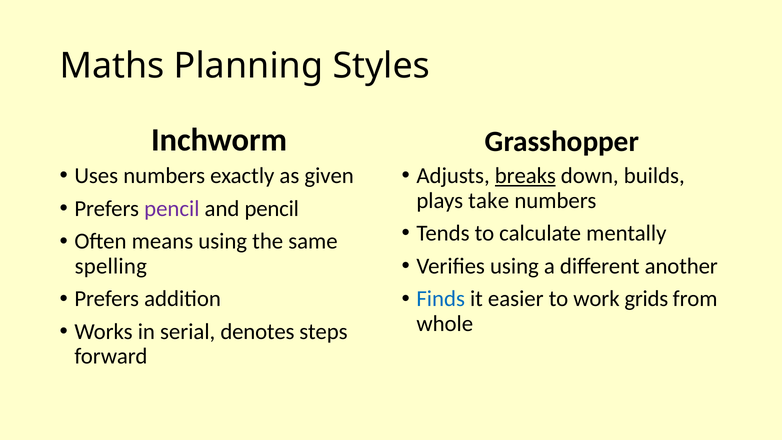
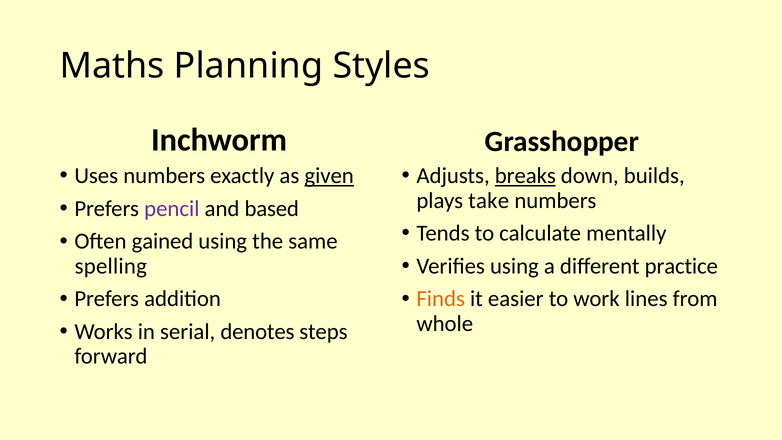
given underline: none -> present (329, 176)
and pencil: pencil -> based (272, 209)
means: means -> gained (162, 241)
another: another -> practice (681, 266)
Finds colour: blue -> orange (441, 299)
grids: grids -> lines (646, 299)
